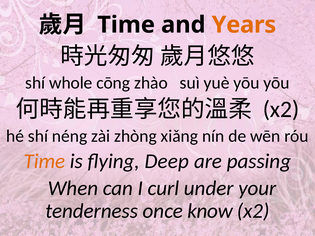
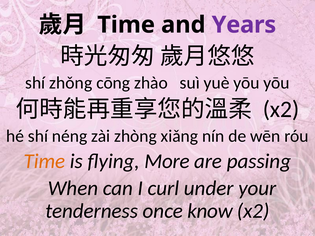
Years colour: orange -> purple (244, 25)
whole: whole -> zhǒng (71, 83)
Deep: Deep -> More (167, 161)
